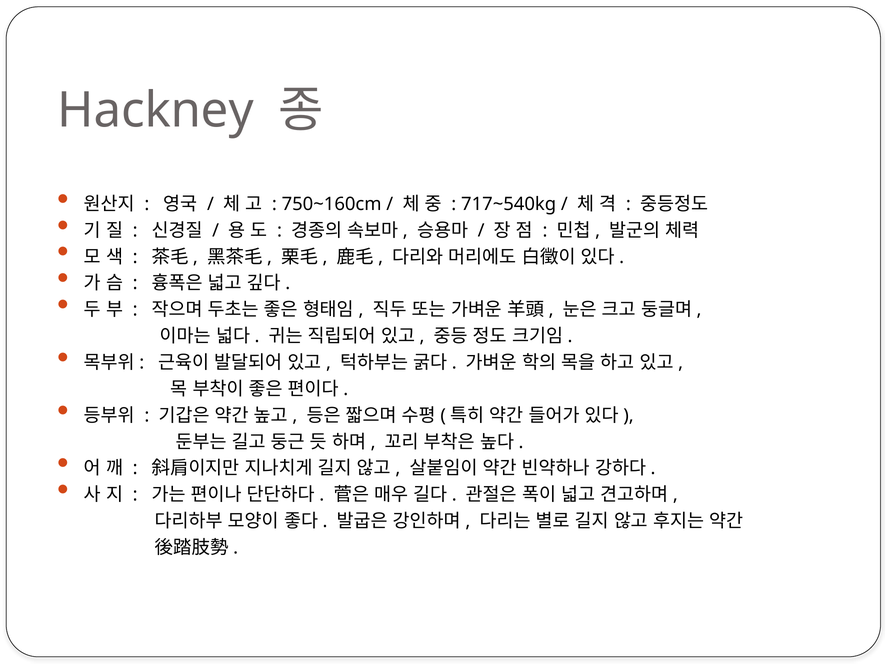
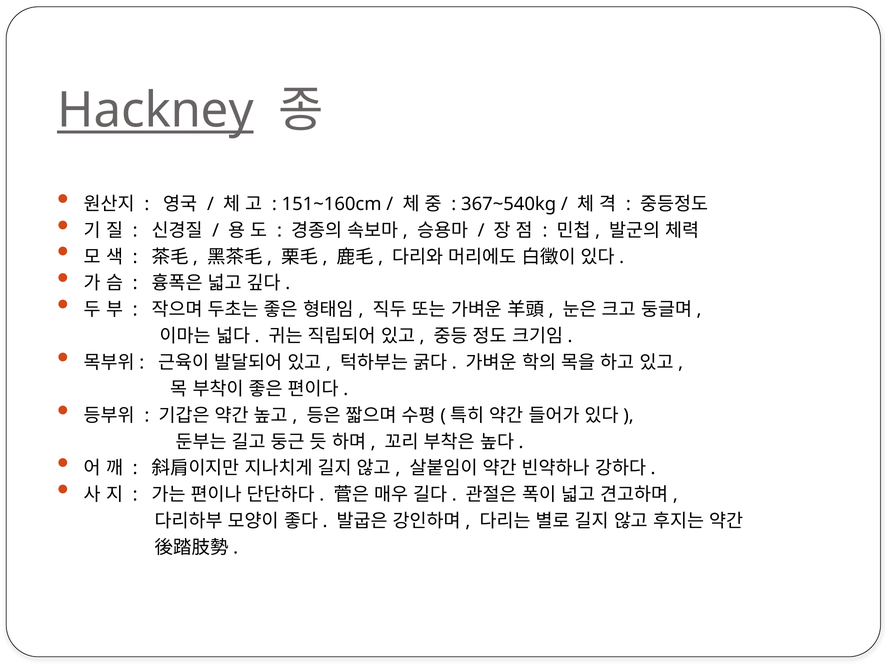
Hackney underline: none -> present (155, 111)
750~160cm: 750~160cm -> 151~160cm (332, 204)
717~540kg: 717~540kg -> 367~540kg (509, 204)
